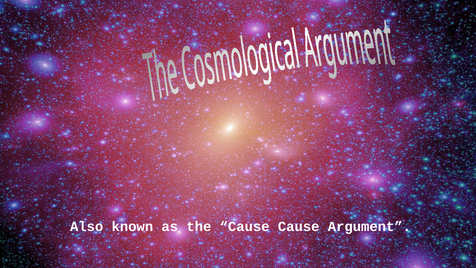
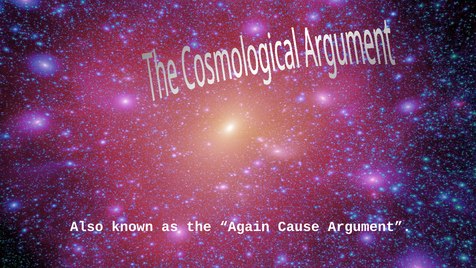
the Cause: Cause -> Again (245, 226)
